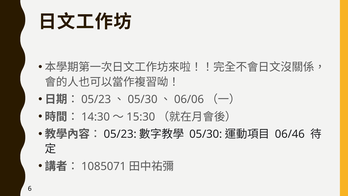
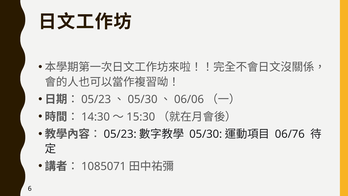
06/46: 06/46 -> 06/76 (290, 134)
